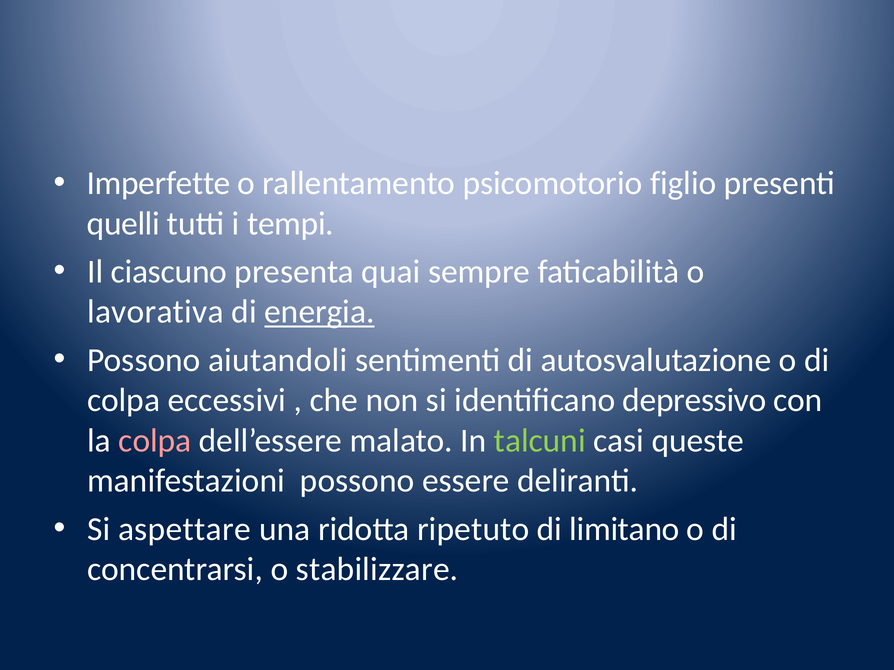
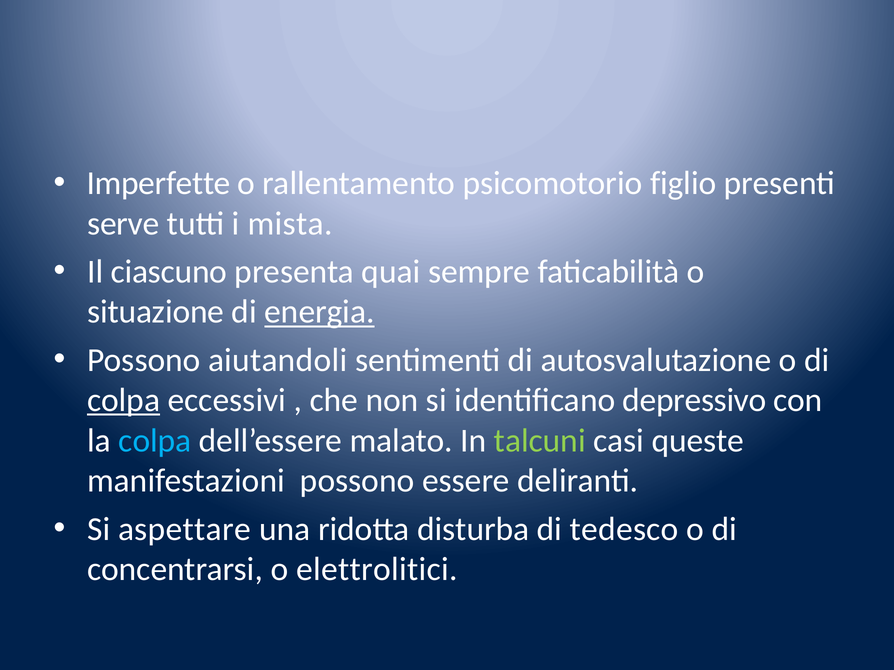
quelli: quelli -> serve (123, 224)
tempi: tempi -> mista (290, 224)
lavorativa: lavorativa -> situazione (156, 312)
colpa underline: none -> present (124, 401)
colpa colour: pink -> light blue (155, 441)
ripetuto: ripetuto -> disturba (473, 529)
limitano: limitano -> tedesco (624, 529)
stabilizzare: stabilizzare -> elettrolitici (377, 570)
